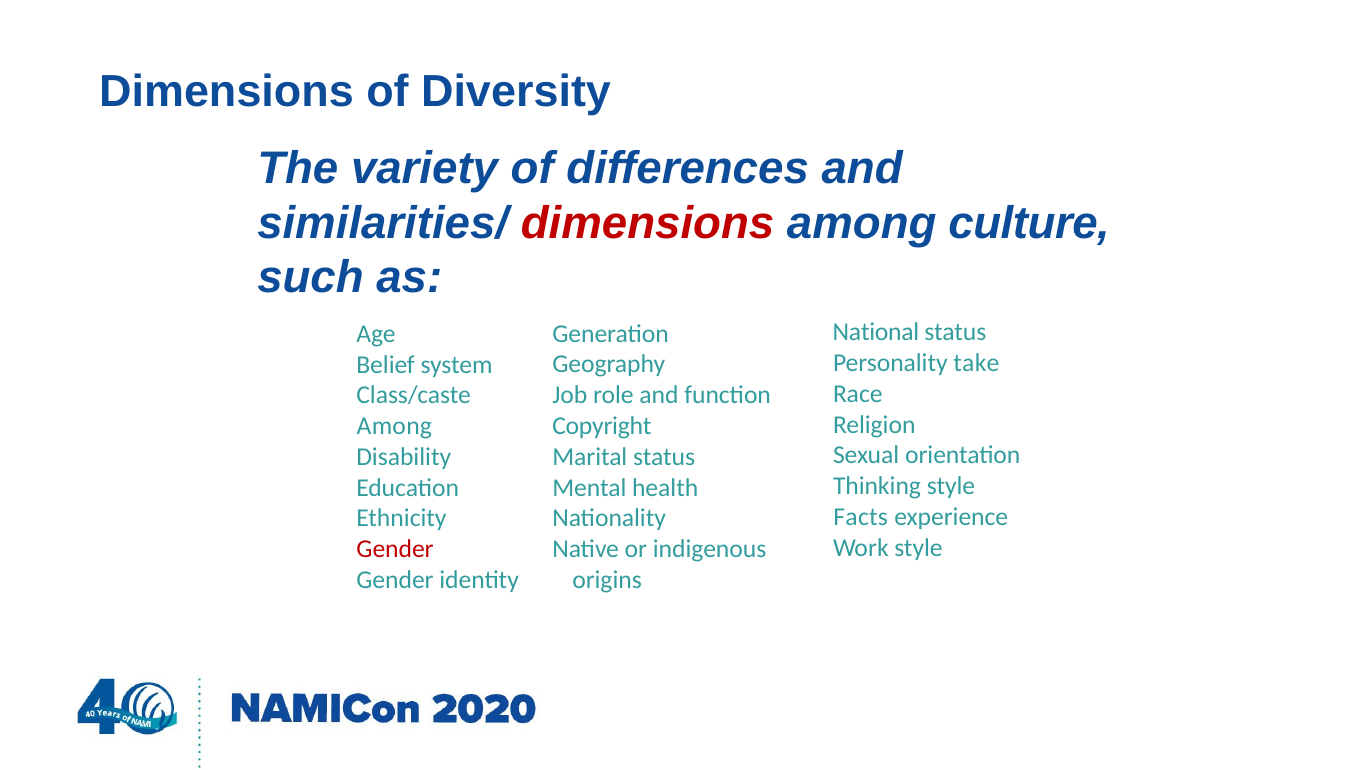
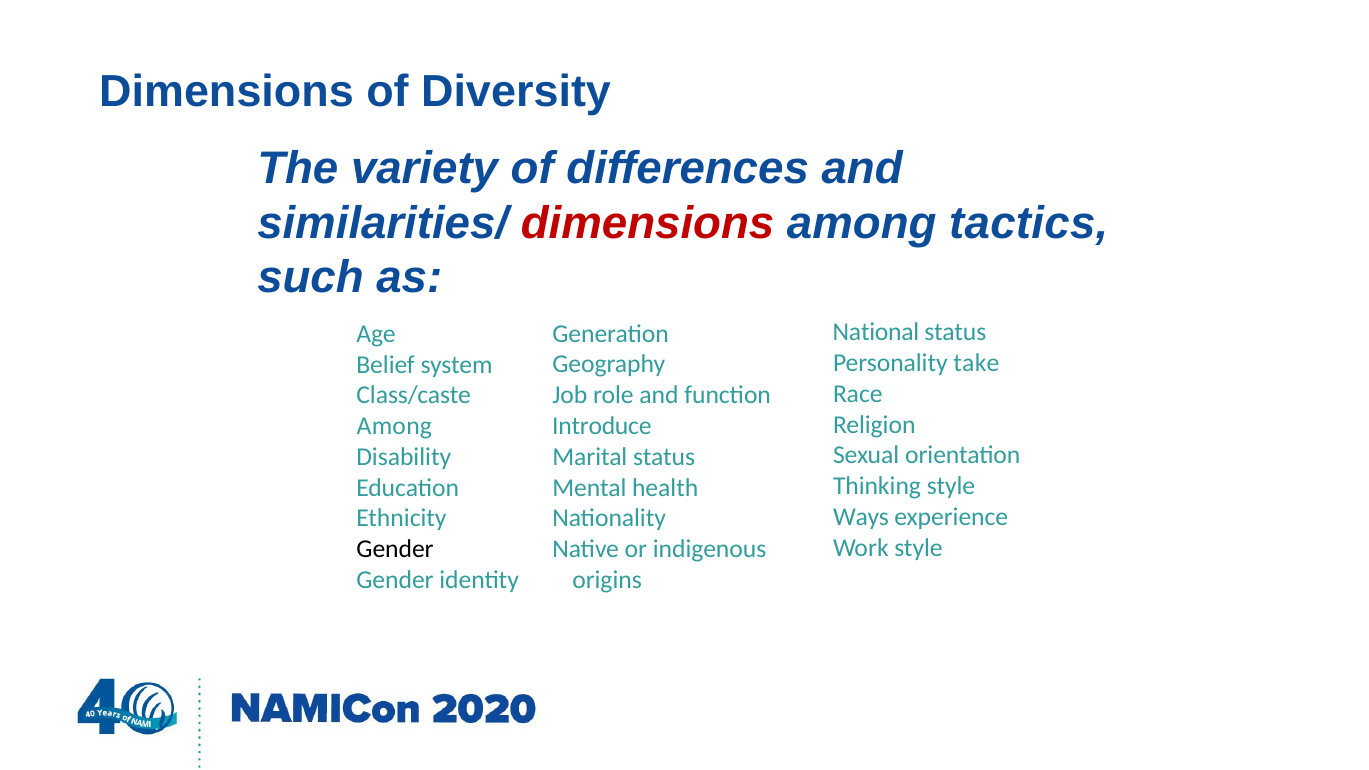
culture: culture -> tactics (1029, 223)
Copyright: Copyright -> Introduce (602, 426)
Facts: Facts -> Ways (861, 517)
Gender colour: red -> black (395, 549)
